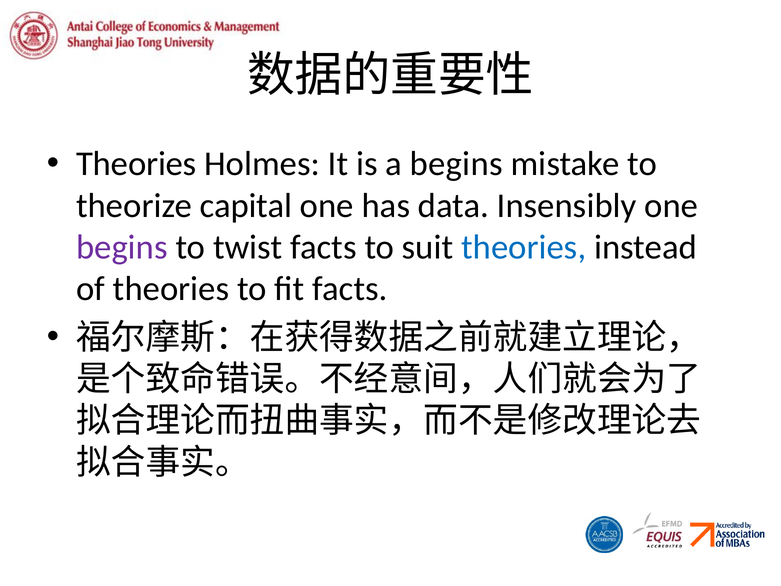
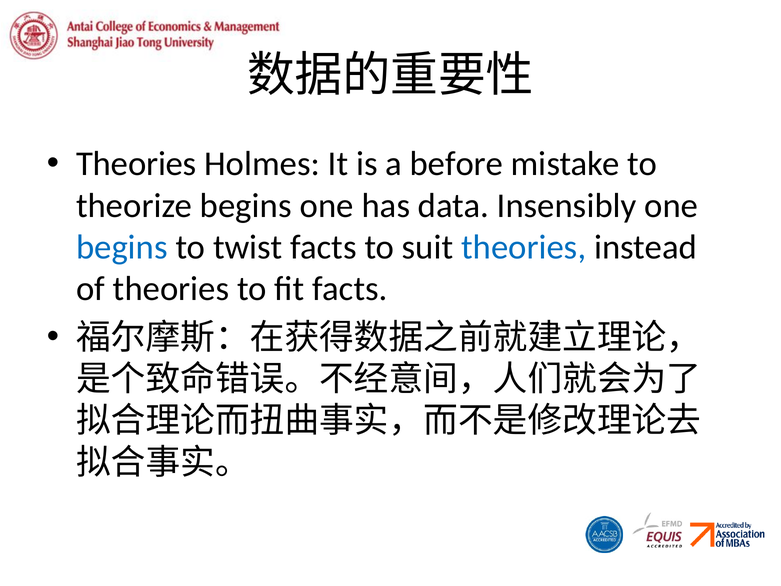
a begins: begins -> before (456, 164)
theorize capital: capital -> begins (246, 206)
begins colour: purple -> blue (122, 247)
